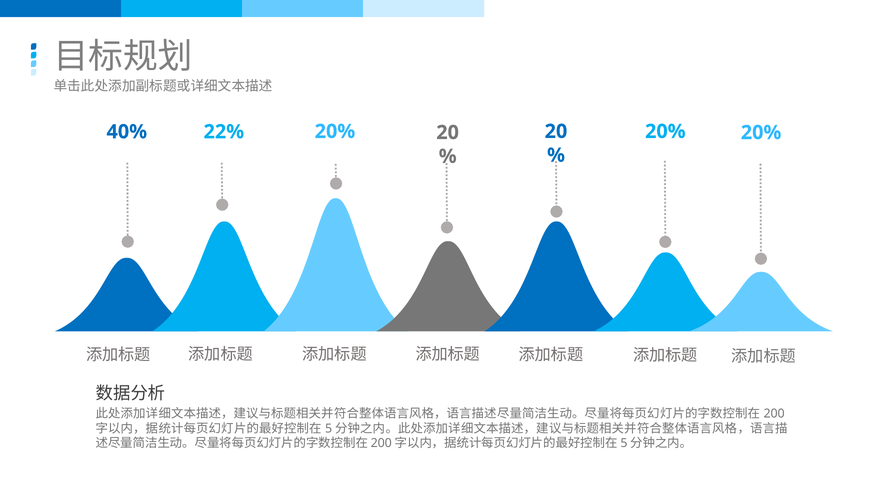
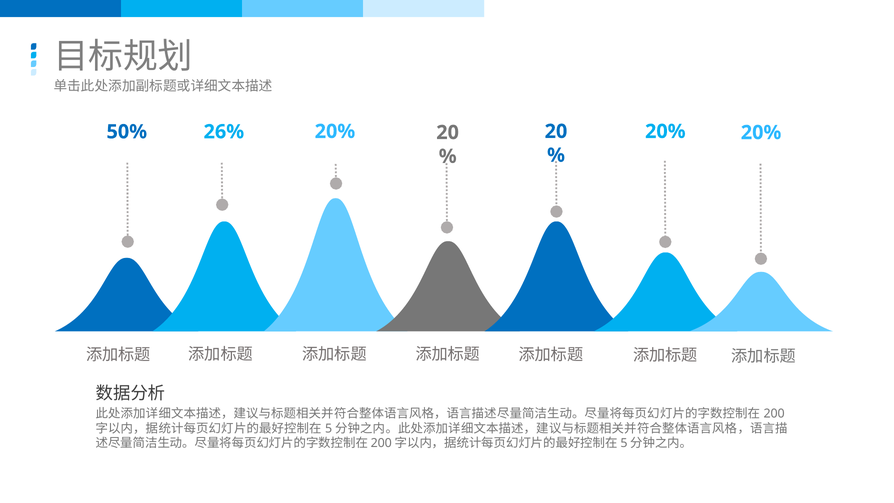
40%: 40% -> 50% (127, 132)
22%: 22% -> 26% (224, 132)
